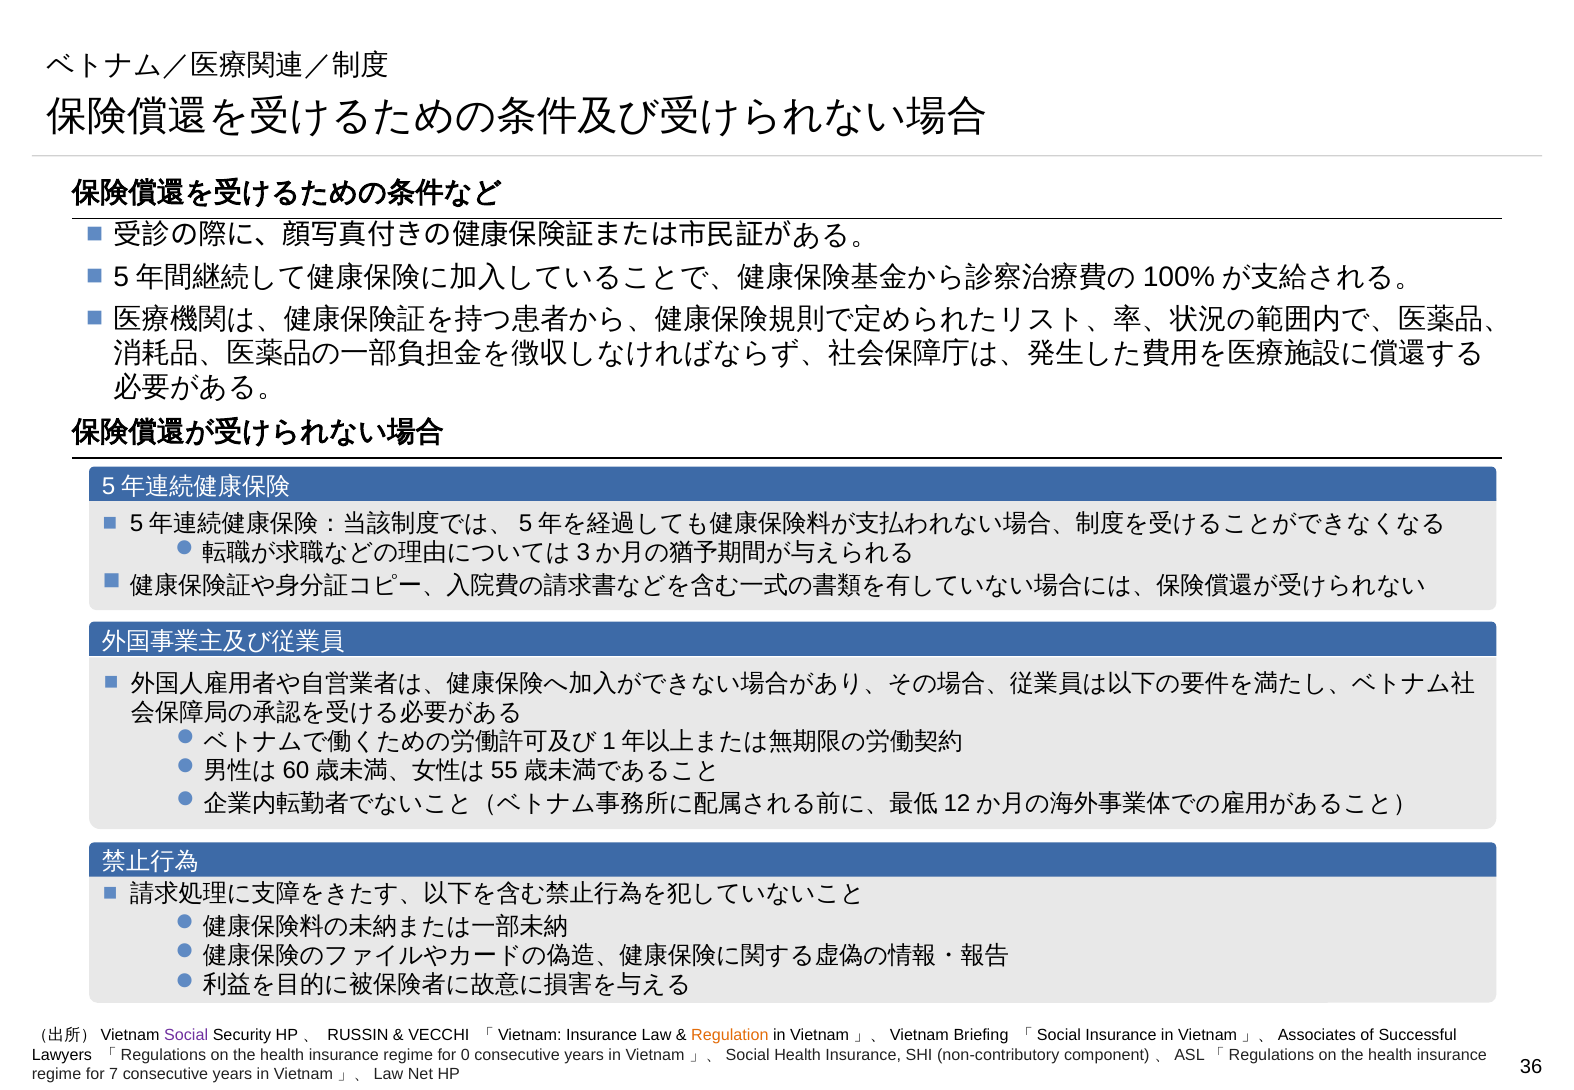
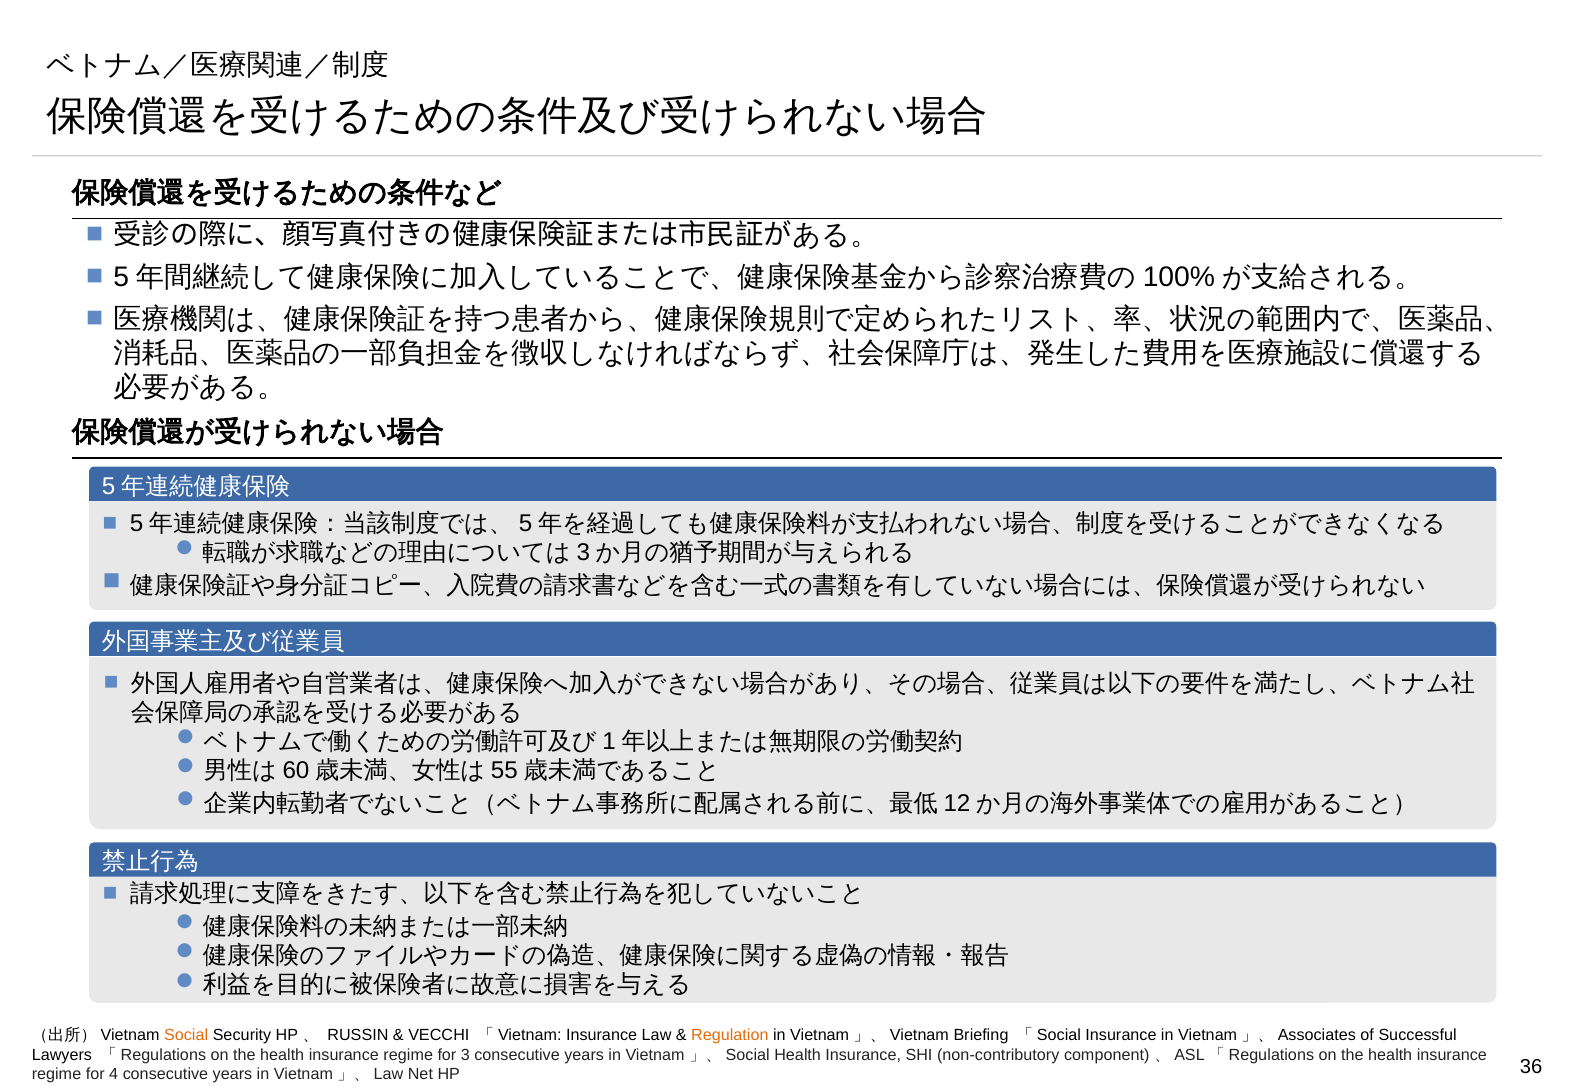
Social colour: purple -> orange (186, 1035)
0: 0 -> 3 (465, 1054)
7: 7 -> 4 (114, 1074)
